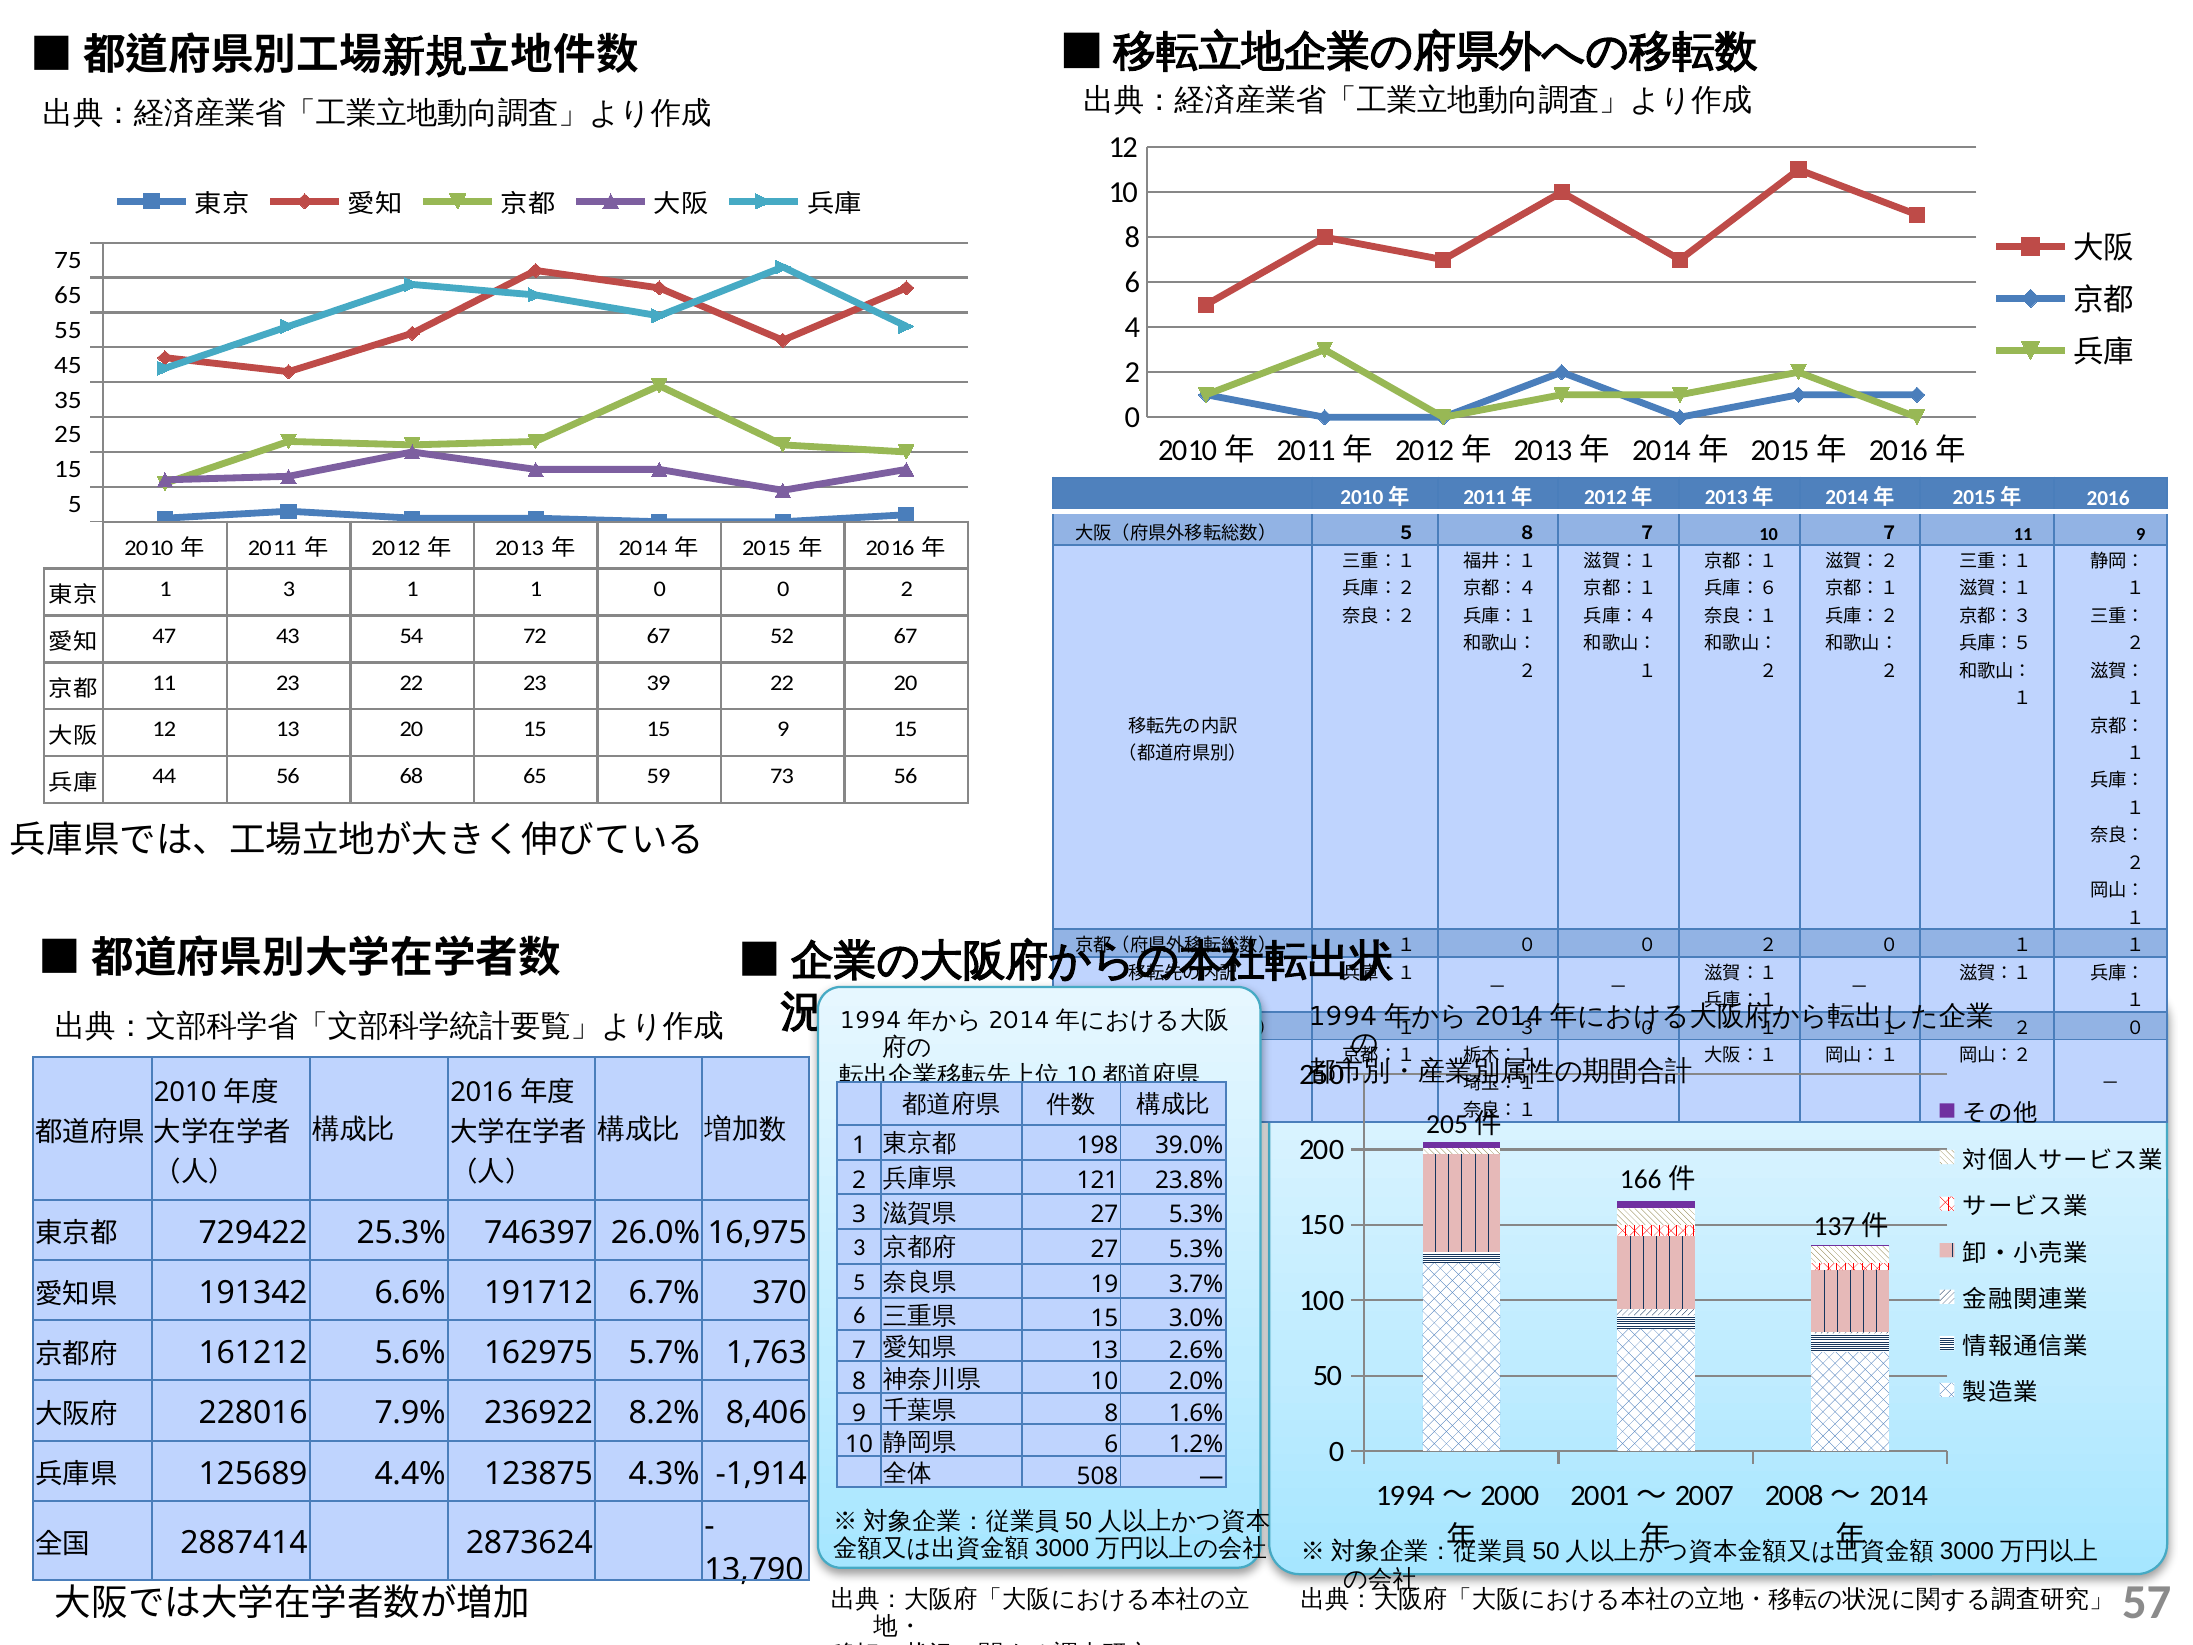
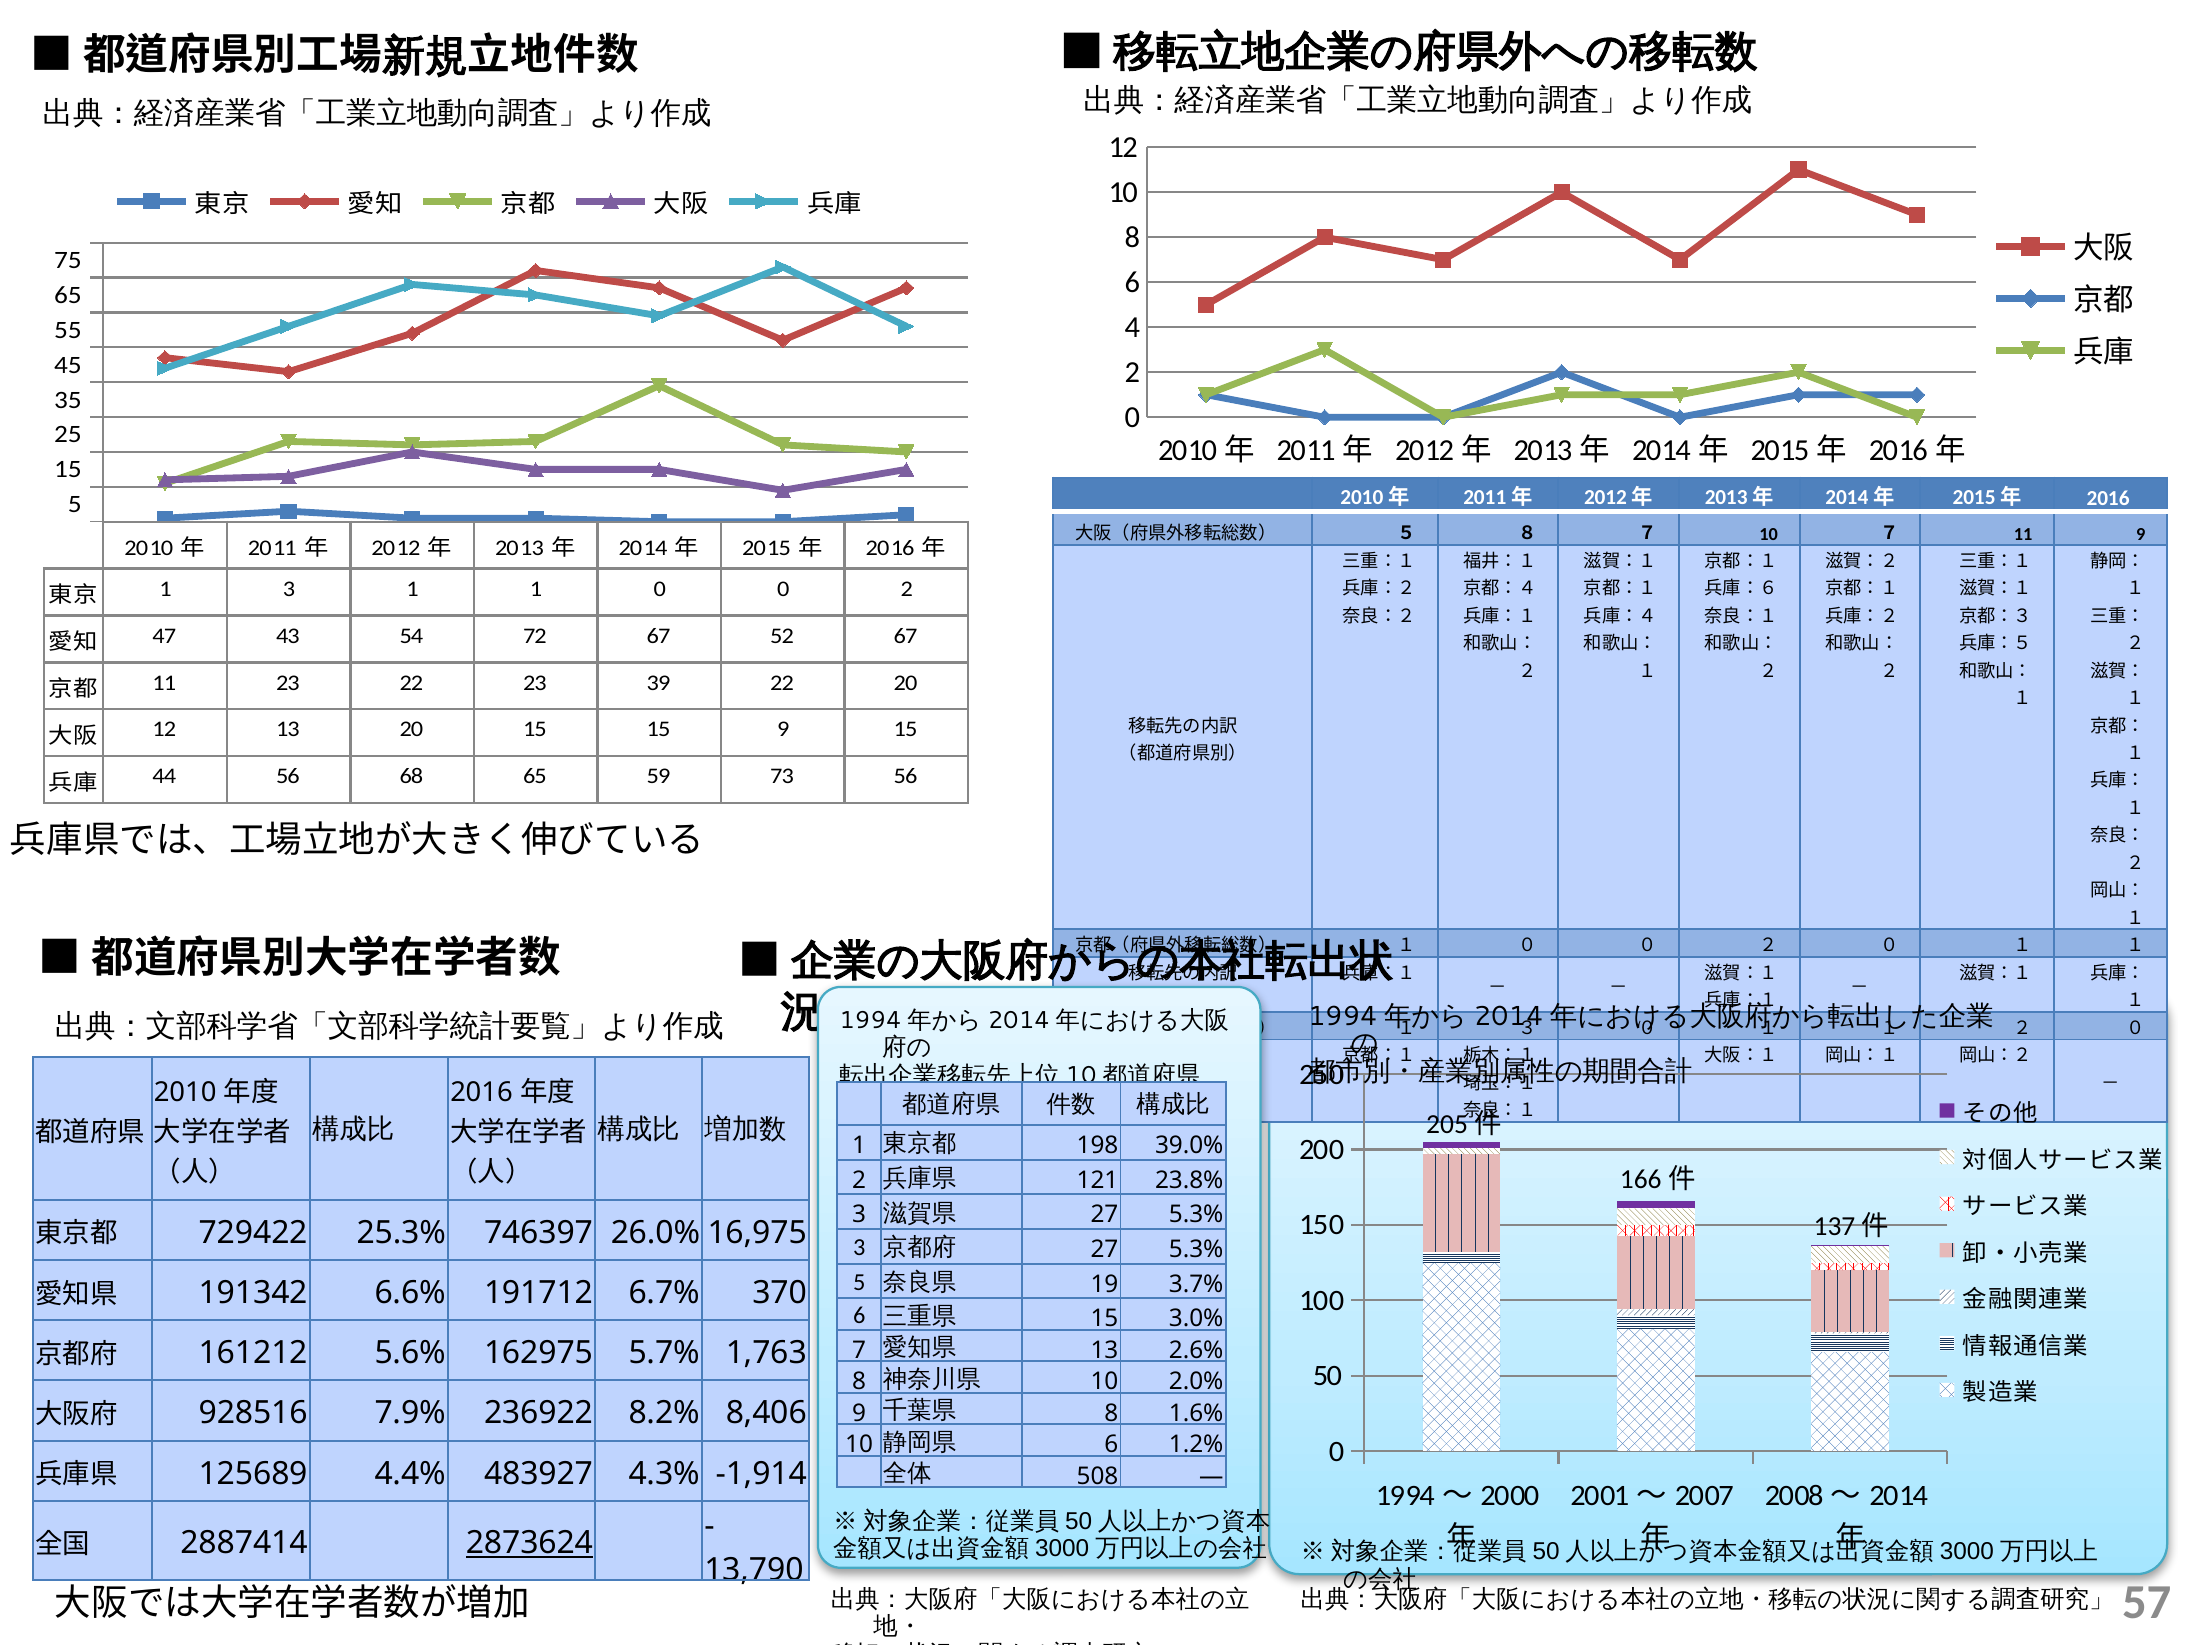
228016: 228016 -> 928516 (253, 1413)
123875: 123875 -> 483927 (538, 1473)
2873624 underline: none -> present (529, 1543)
